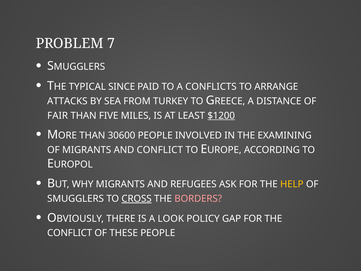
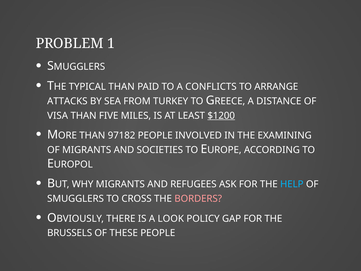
7: 7 -> 1 (111, 43)
TYPICAL SINCE: SINCE -> THAN (122, 87)
FAIR: FAIR -> VISA (58, 115)
30600: 30600 -> 97182 (122, 135)
AND CONFLICT: CONFLICT -> SOCIETIES (160, 150)
HELP colour: yellow -> light blue (292, 184)
CROSS underline: present -> none (137, 199)
CONFLICT: CONFLICT -> BRUSSELS (70, 233)
